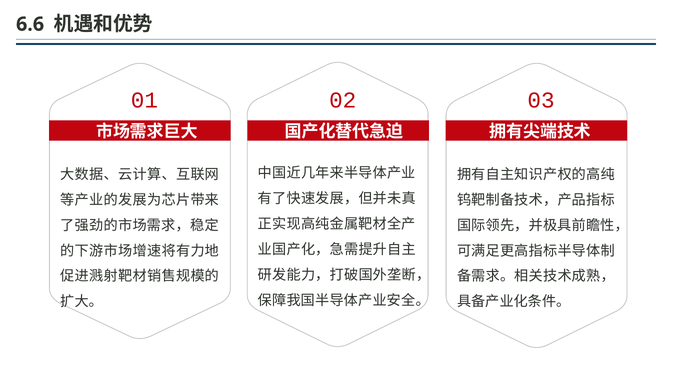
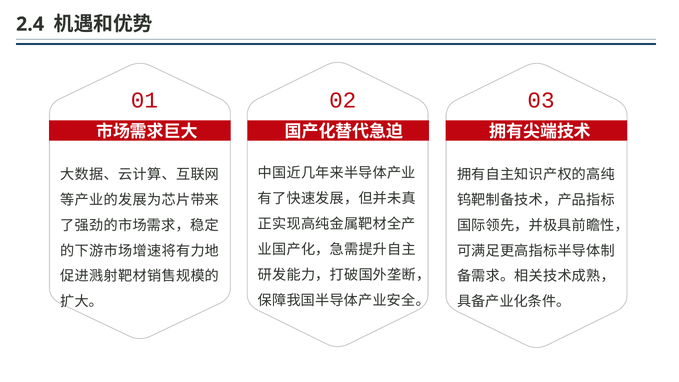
6.6: 6.6 -> 2.4 (30, 24)
